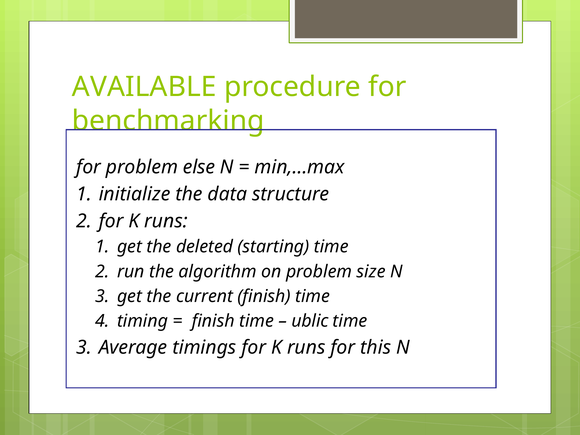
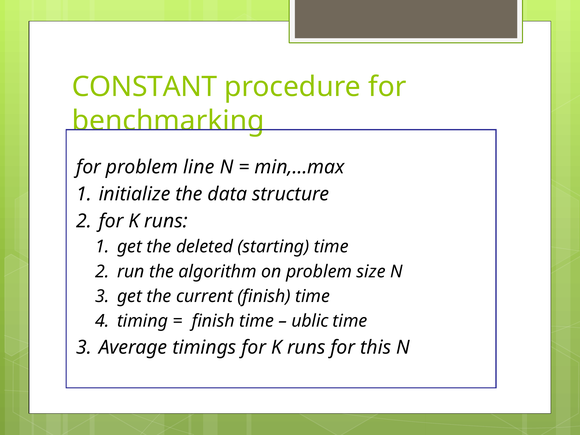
AVAILABLE: AVAILABLE -> CONSTANT (144, 87)
else: else -> line (199, 167)
